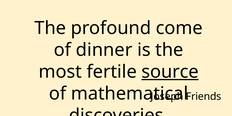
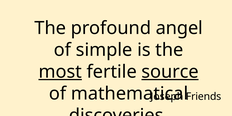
come: come -> angel (179, 28)
dinner: dinner -> simple (104, 50)
most underline: none -> present (60, 72)
